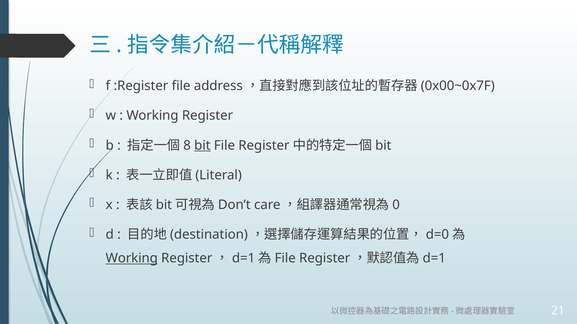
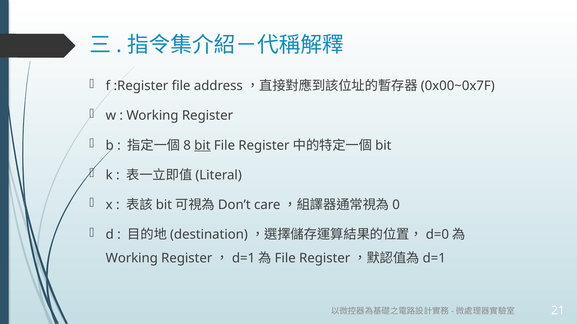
Working underline: present -> none (132, 259)
